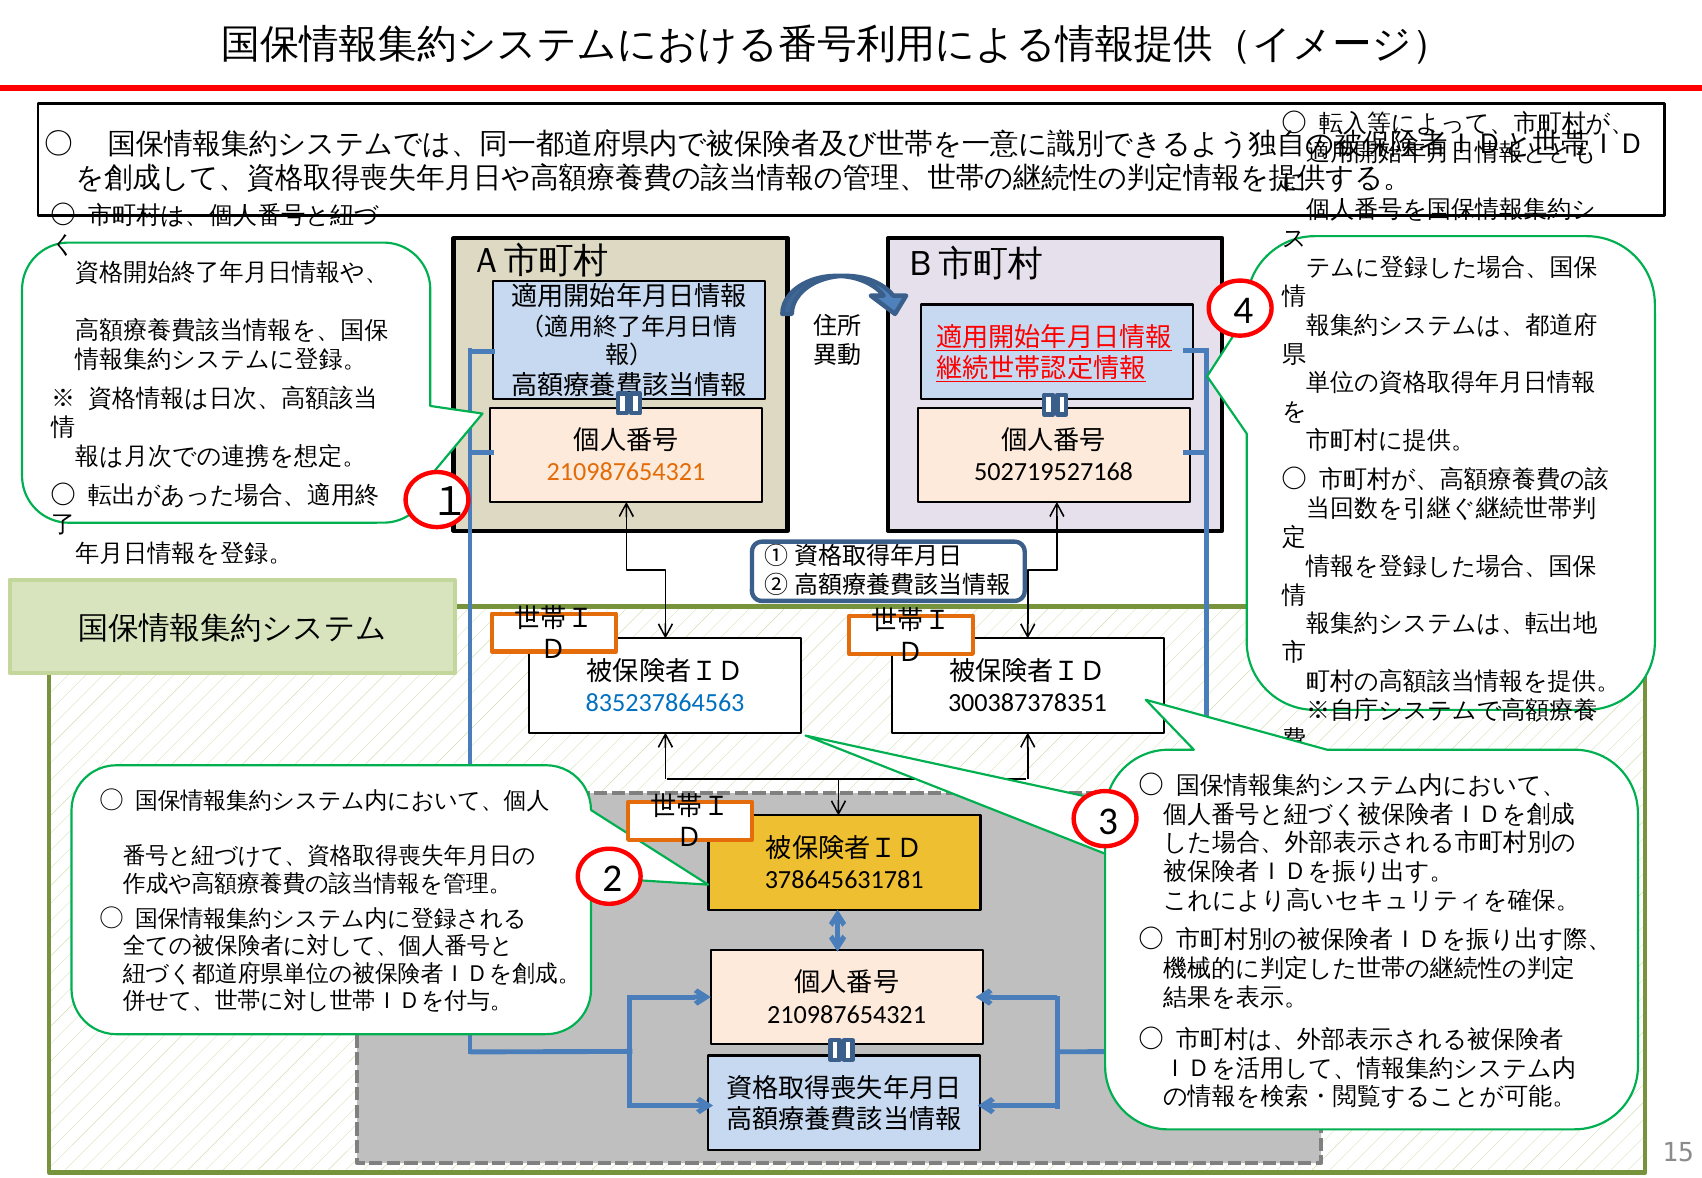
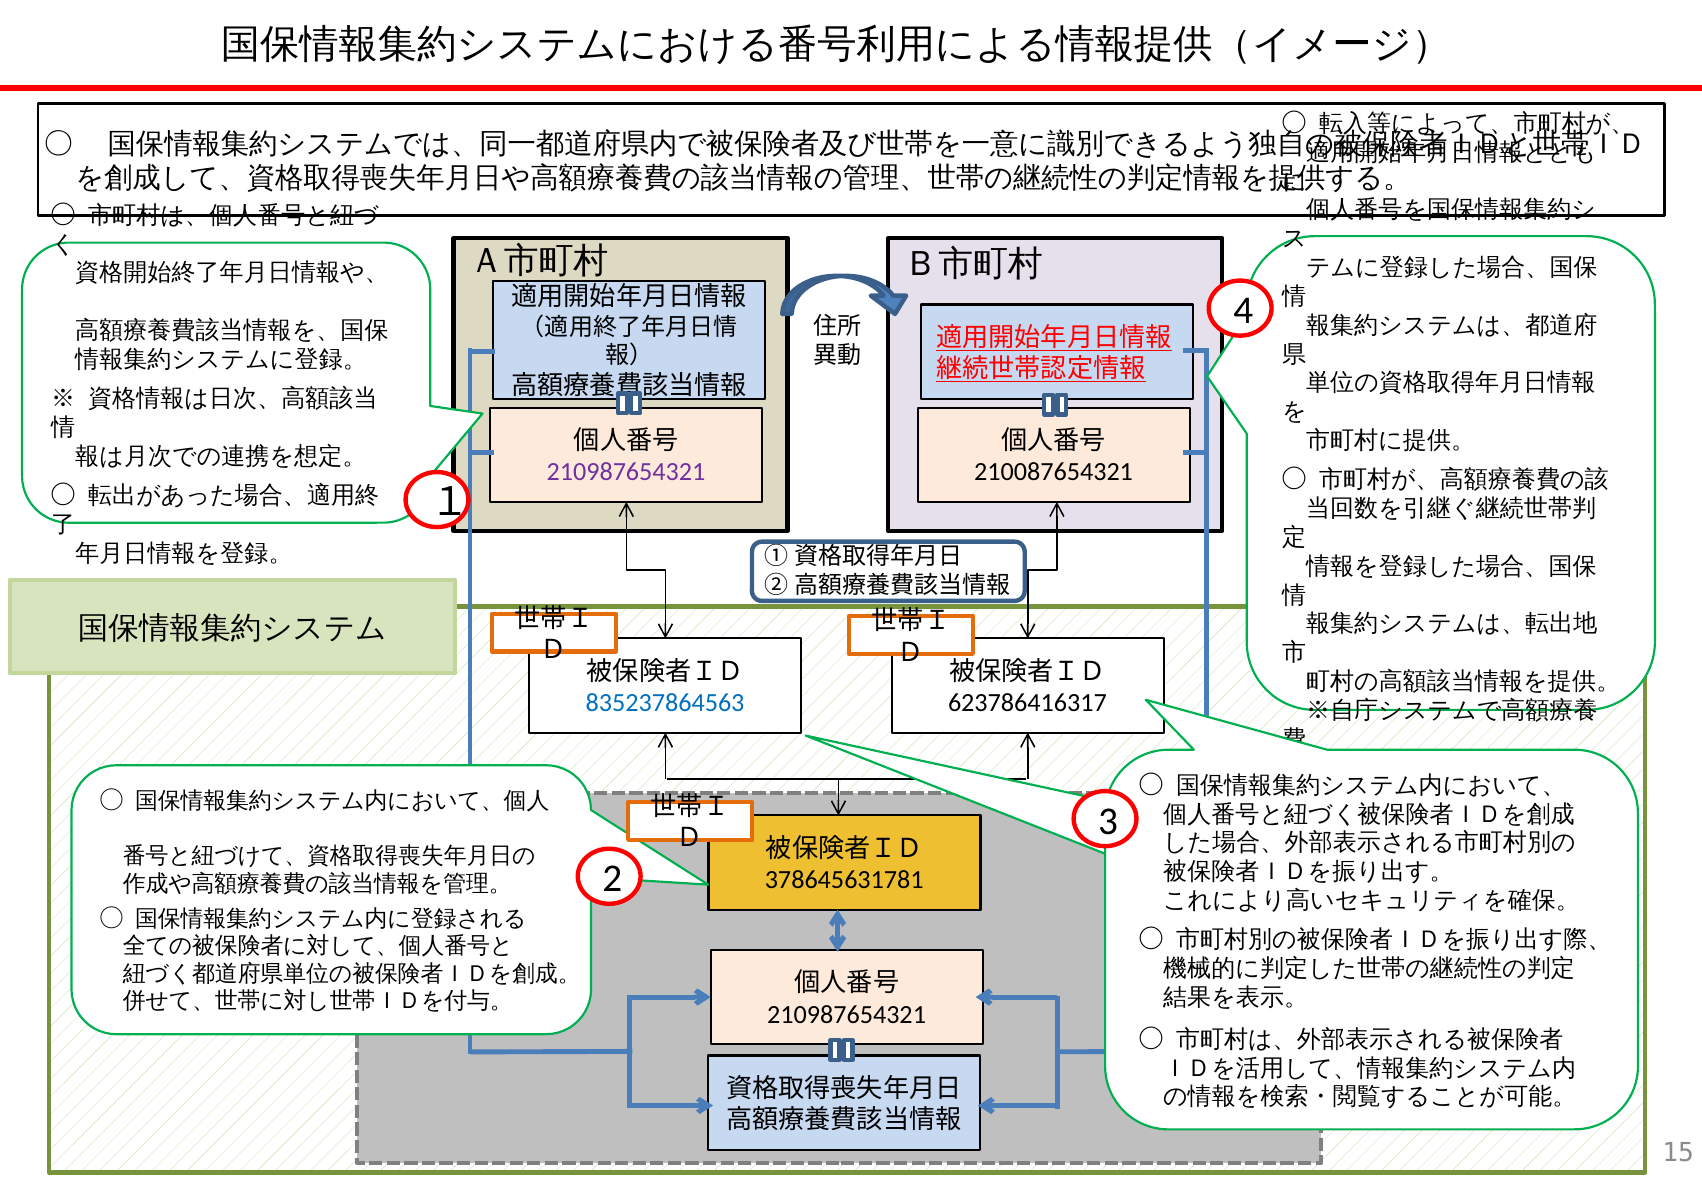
210987654321 colour: orange -> purple (626, 472)
502719527168: 502719527168 -> 210087654321 (1054, 472)
300387378351: 300387378351 -> 623786416317 (1027, 703)
